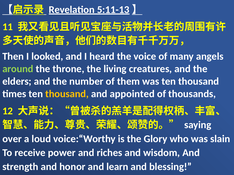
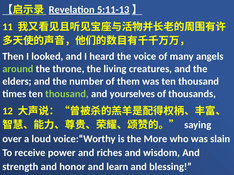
thousand colour: yellow -> light green (67, 94)
appointed: appointed -> yourselves (132, 94)
Glory: Glory -> More (156, 139)
